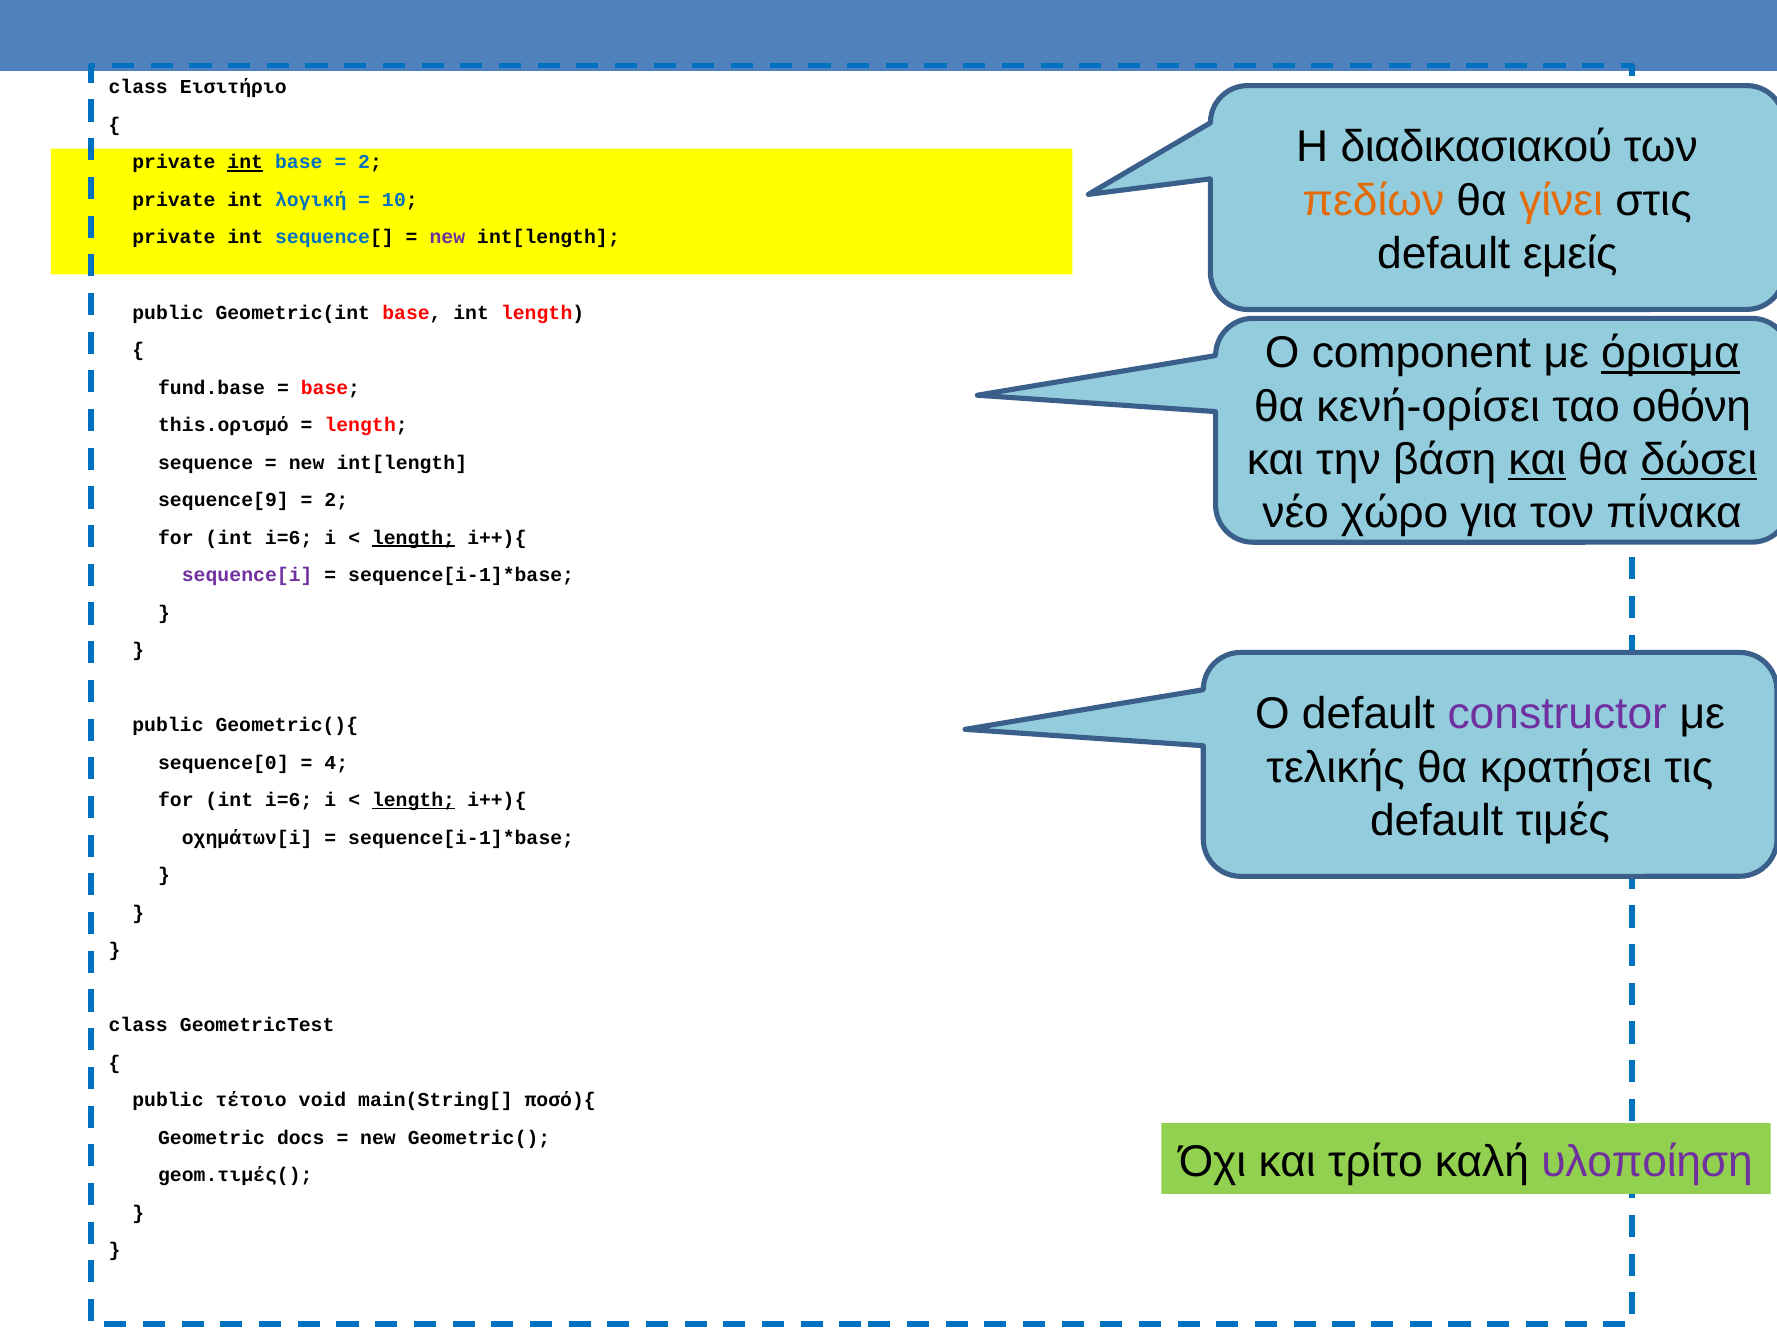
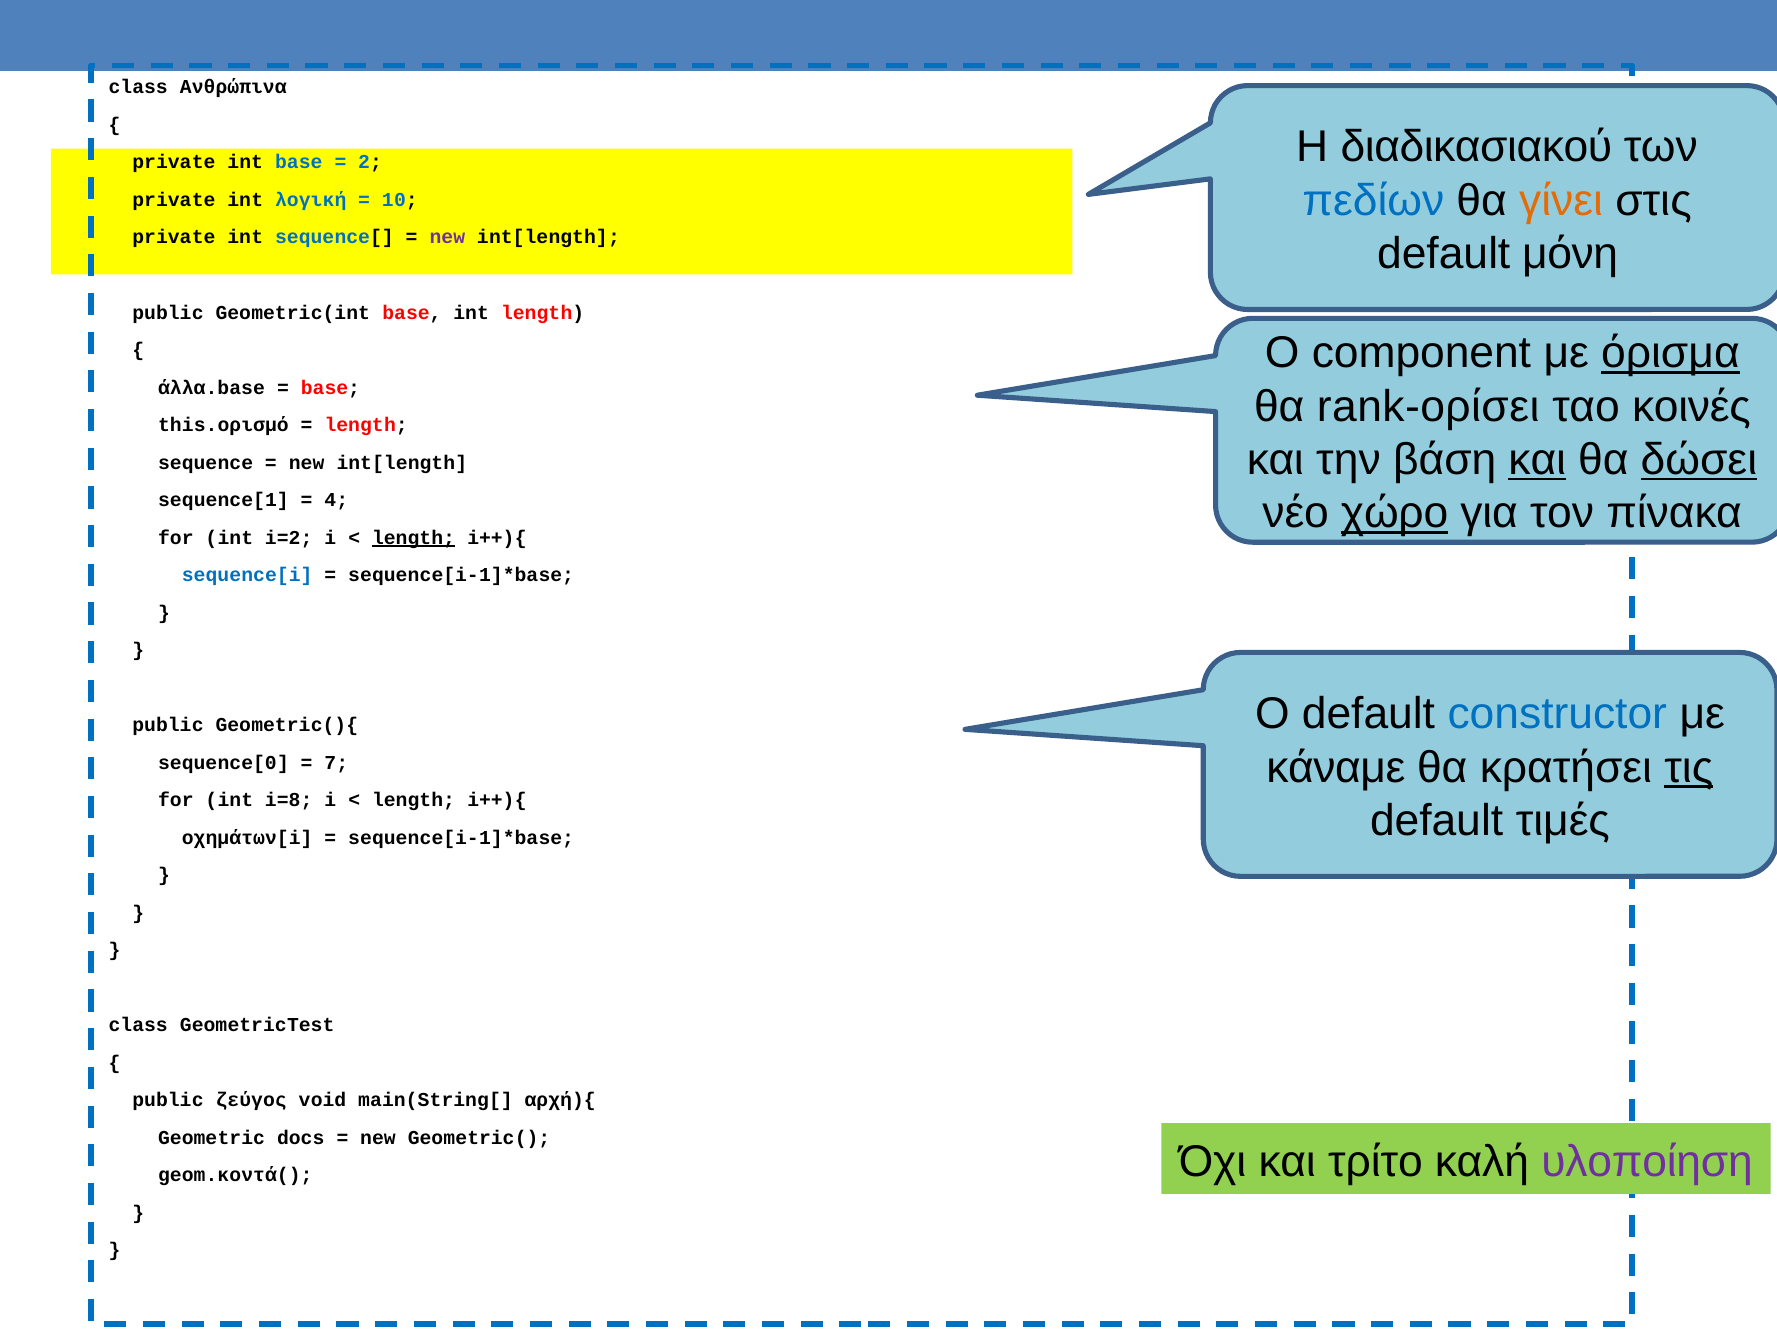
Εισιτήριο: Εισιτήριο -> Ανθρώπινα (233, 87)
int underline: present -> none (245, 162)
πεδίων colour: orange -> blue (1373, 201)
εμείς: εμείς -> μόνη (1570, 254)
fund.base: fund.base -> άλλα.base (211, 387)
κενή-ορίσει: κενή-ορίσει -> rank-ορίσει (1428, 407)
οθόνη: οθόνη -> κοινές (1691, 407)
sequence[9: sequence[9 -> sequence[1 (223, 500)
2: 2 -> 4 (336, 500)
χώρο underline: none -> present (1395, 513)
i=6: i=6 -> i=2 (289, 537)
sequence[i colour: purple -> blue (247, 575)
constructor colour: purple -> blue (1557, 714)
τελικής: τελικής -> κάναμε (1336, 767)
τις underline: none -> present (1689, 767)
4: 4 -> 7 (336, 762)
i=6: i=6 -> i=8 (289, 800)
length underline: present -> none (414, 800)
τέτοιο: τέτοιο -> ζεύγος (251, 1100)
ποσό){: ποσό){ -> αρχή){ (560, 1100)
geom.τιμές(: geom.τιμές( -> geom.κοντά( (235, 1175)
